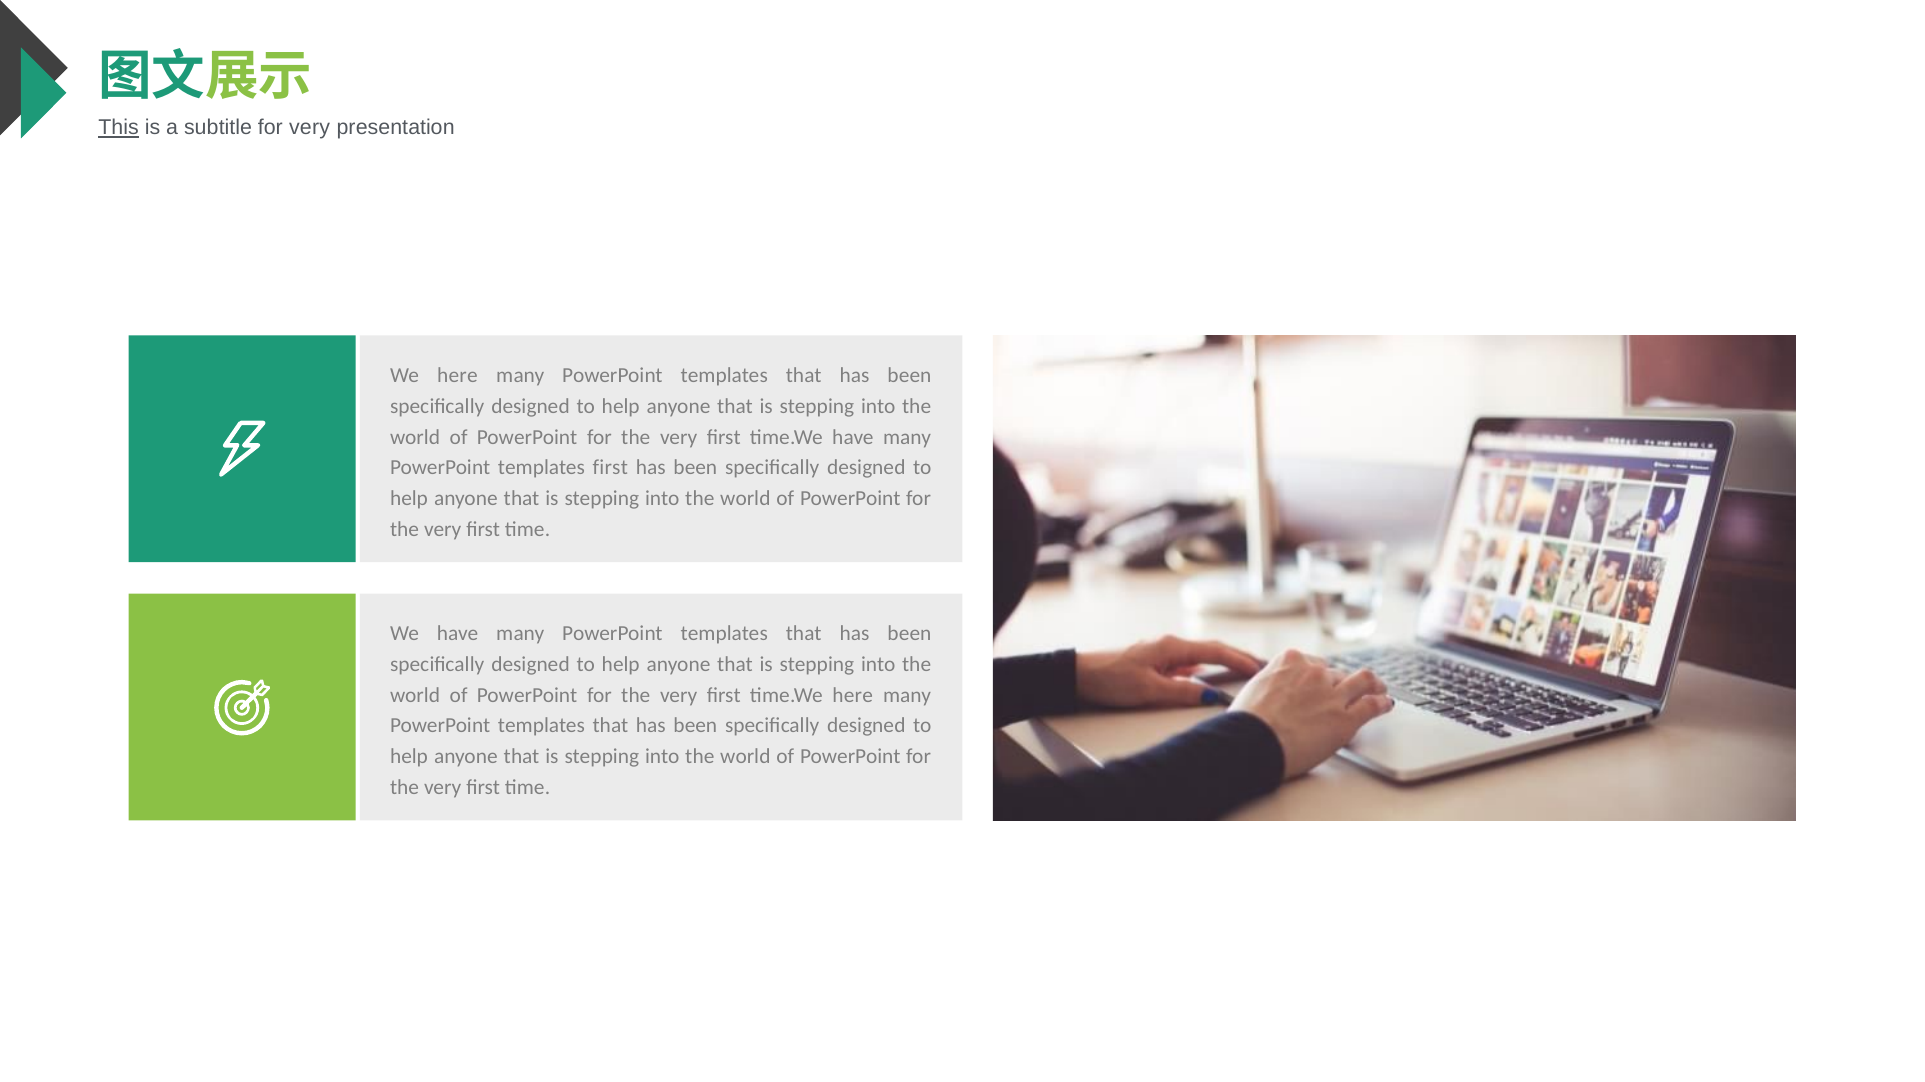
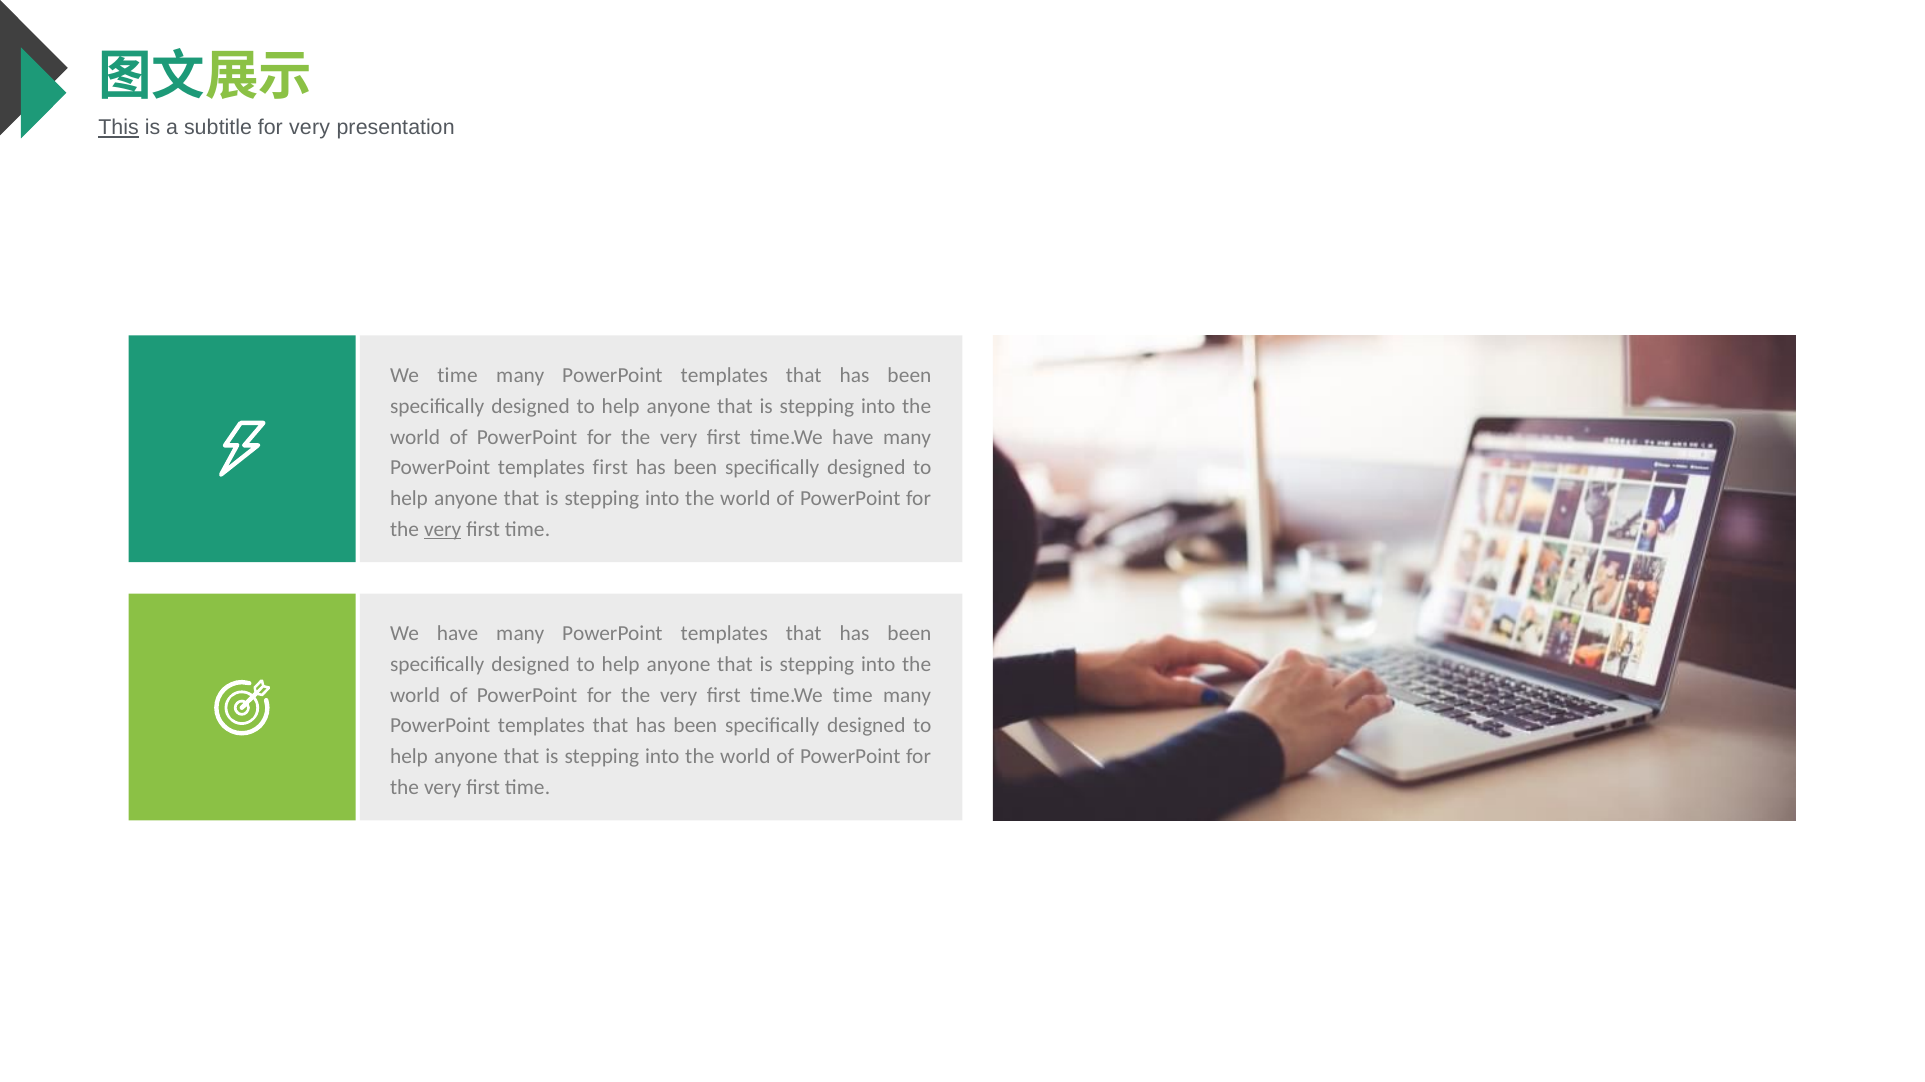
We here: here -> time (457, 376)
very underline: none -> present (443, 529)
time.We here: here -> time (853, 696)
